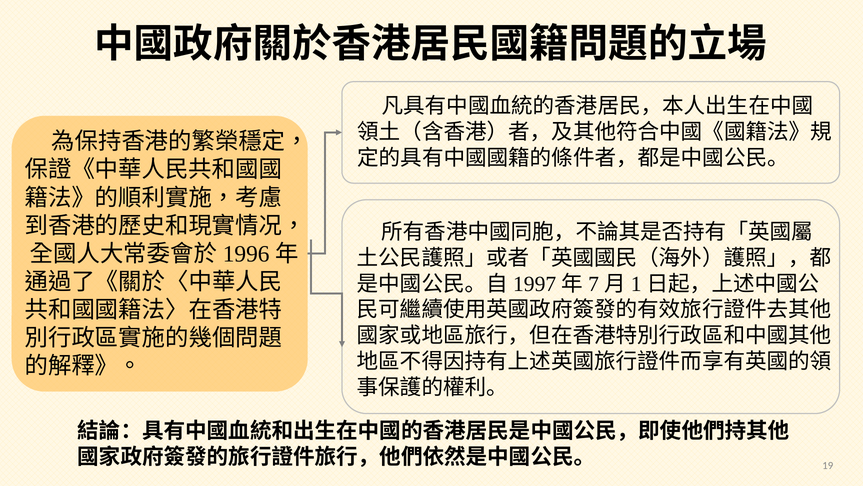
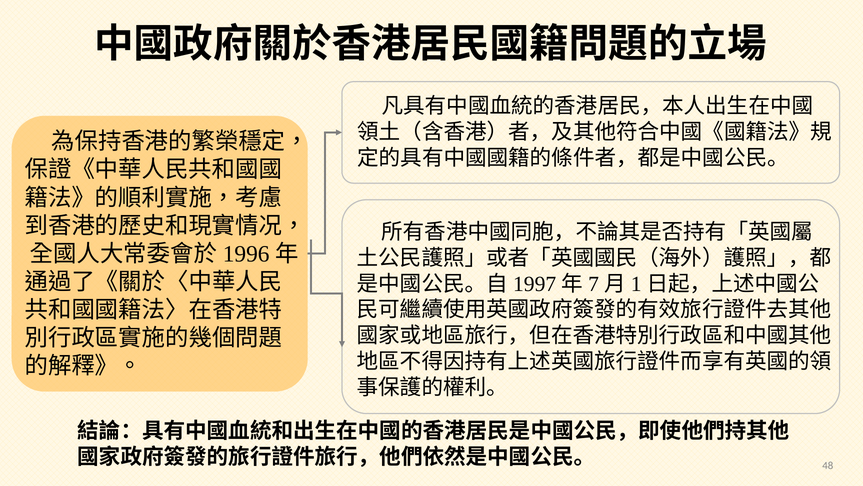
19: 19 -> 48 (828, 465)
